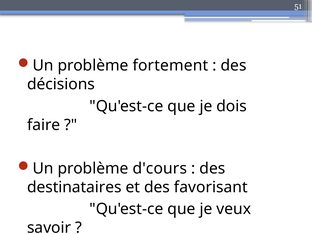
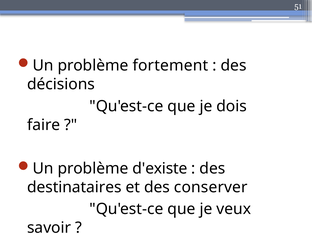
d'cours: d'cours -> d'existe (160, 169)
favorisant: favorisant -> conserver (211, 187)
